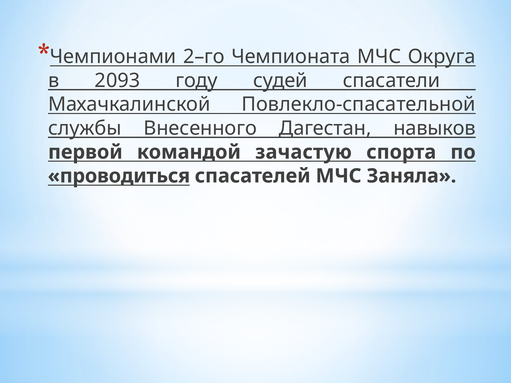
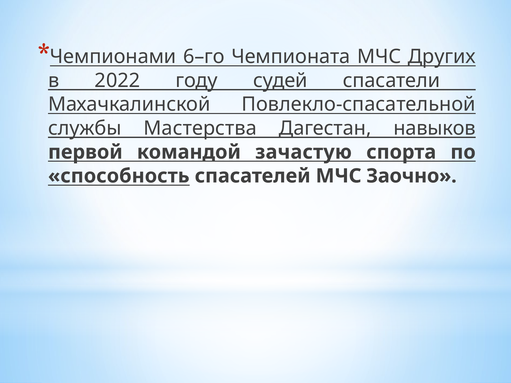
2–го: 2–го -> 6–го (204, 57)
Округа: Округа -> Других (442, 57)
2093: 2093 -> 2022 (117, 81)
Внесенного: Внесенного -> Мастерства (200, 128)
проводиться: проводиться -> способность (119, 176)
Заняла: Заняла -> Заочно (411, 176)
